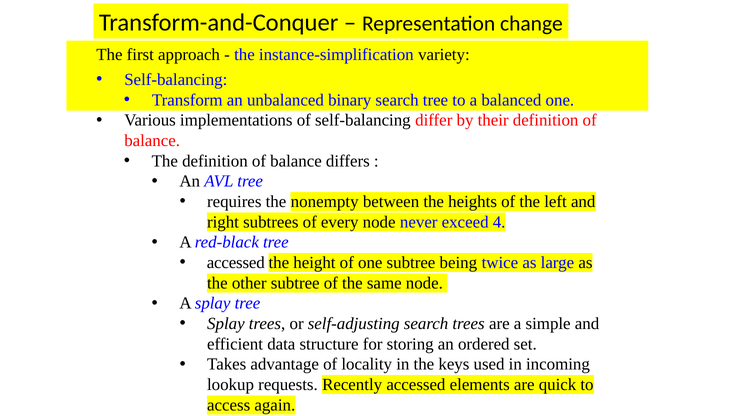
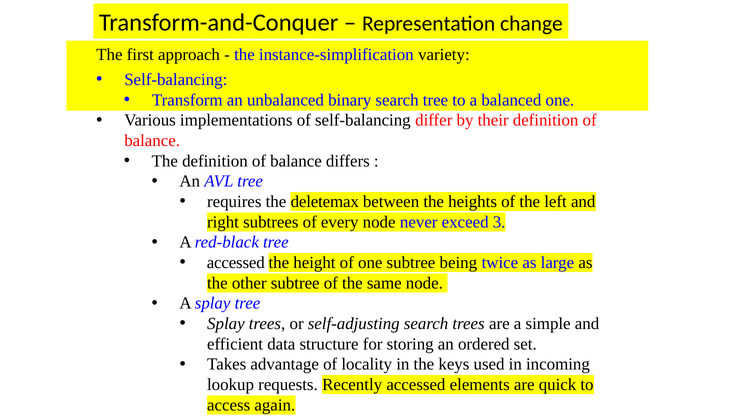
nonempty: nonempty -> deletemax (325, 202)
4: 4 -> 3 (499, 222)
